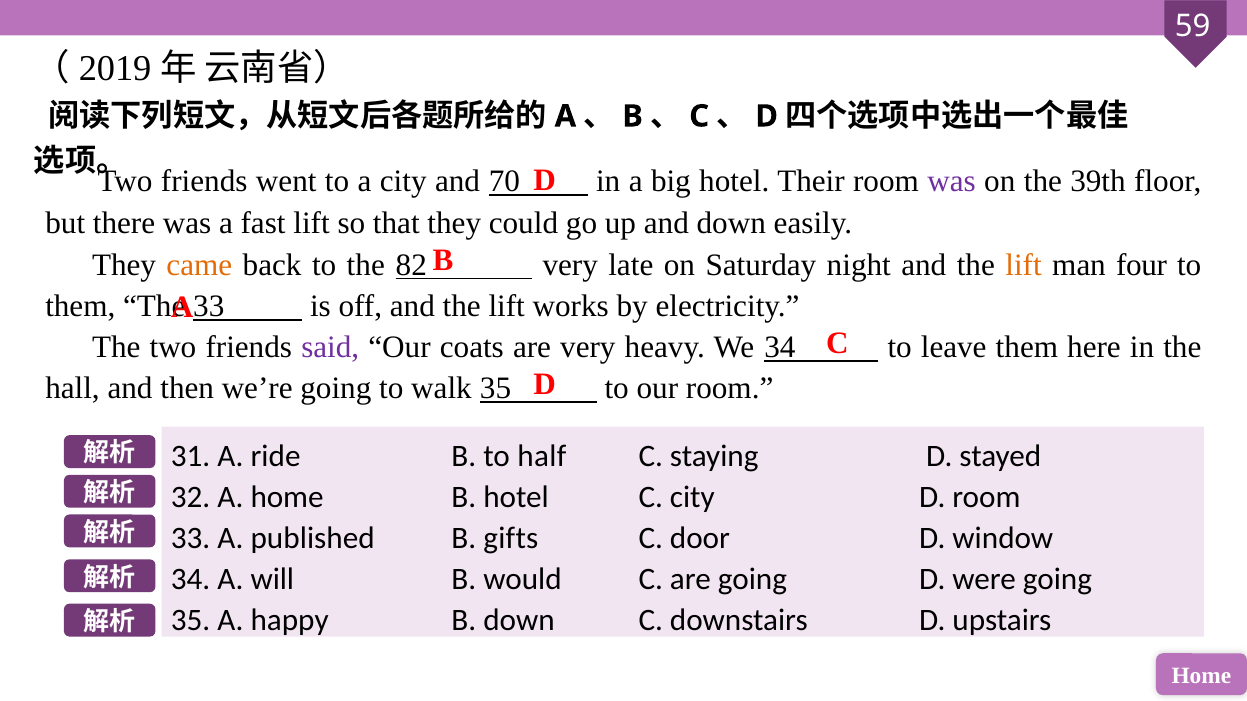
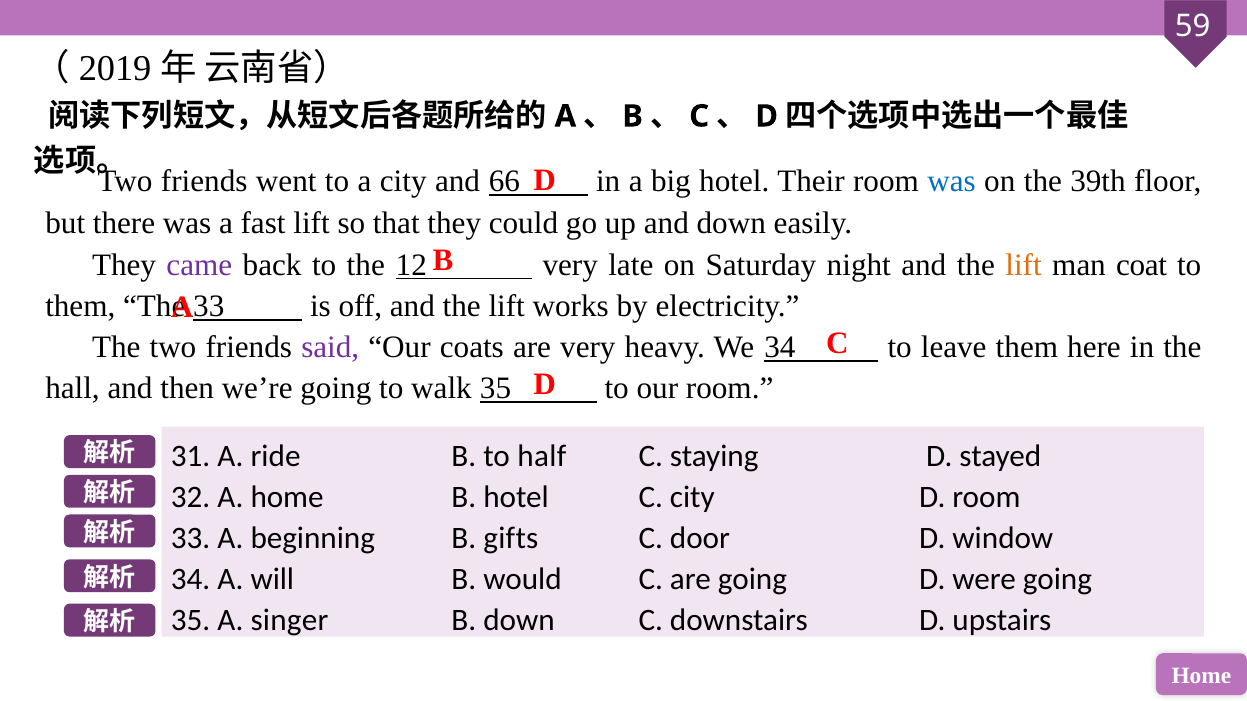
70: 70 -> 66 (504, 182)
was colour: purple -> blue (952, 182)
came colour: orange -> purple (199, 265)
82: 82 -> 12 (411, 265)
four: four -> coat (1142, 265)
published: published -> beginning (313, 538)
happy: happy -> singer (289, 621)
